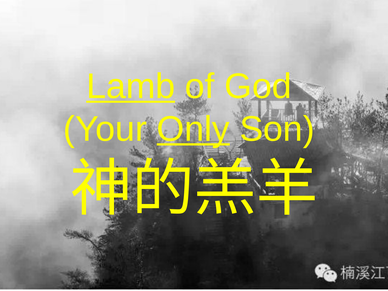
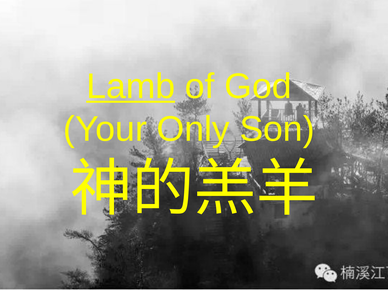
Only underline: present -> none (193, 129)
